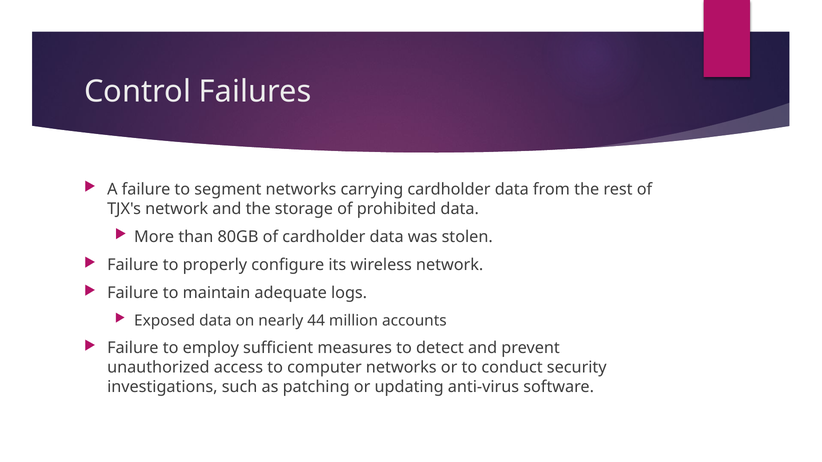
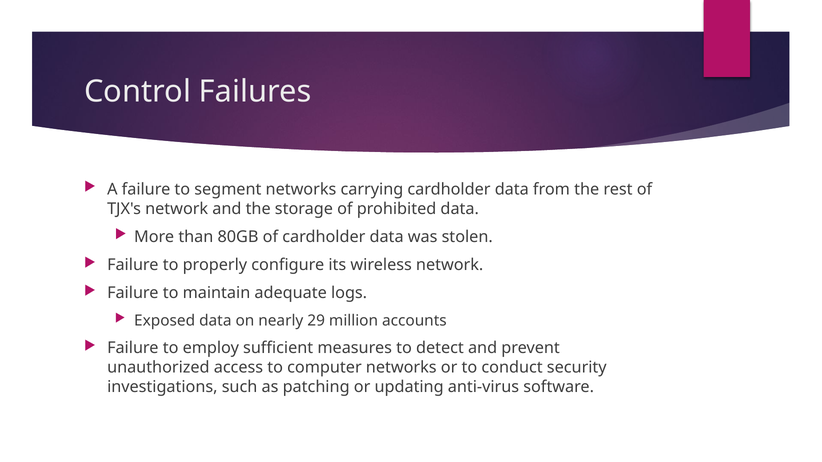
44: 44 -> 29 (316, 321)
